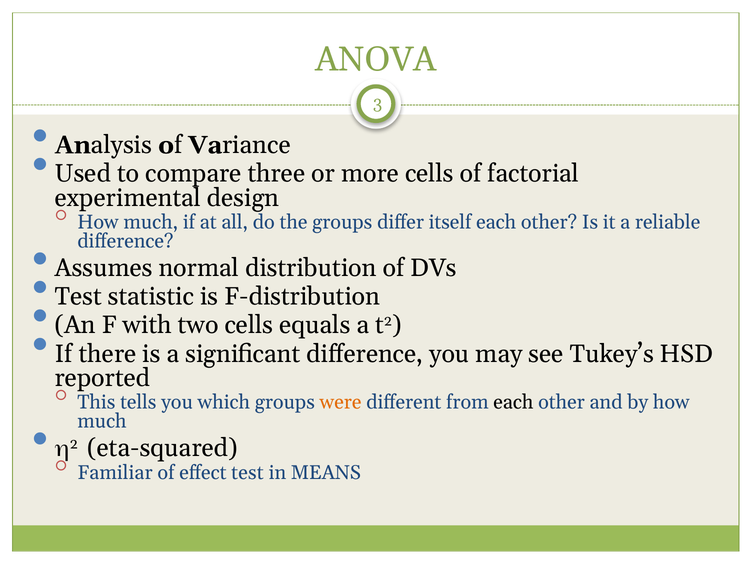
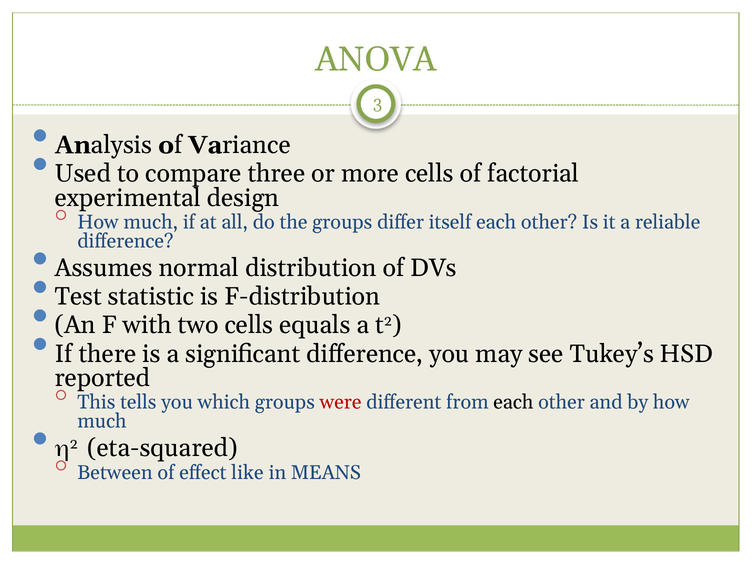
were colour: orange -> red (341, 402)
Familiar: Familiar -> Between (115, 473)
effect test: test -> like (247, 473)
